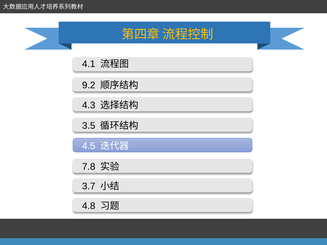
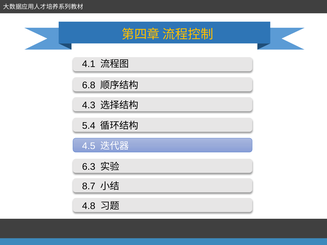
9.2: 9.2 -> 6.8 (89, 85)
3.5: 3.5 -> 5.4 (89, 126)
7.8: 7.8 -> 6.3 (89, 167)
3.7: 3.7 -> 8.7 (89, 186)
